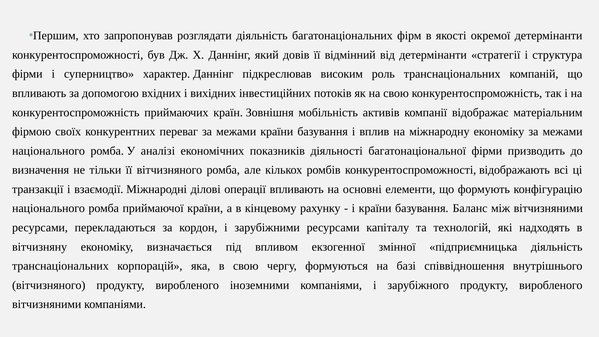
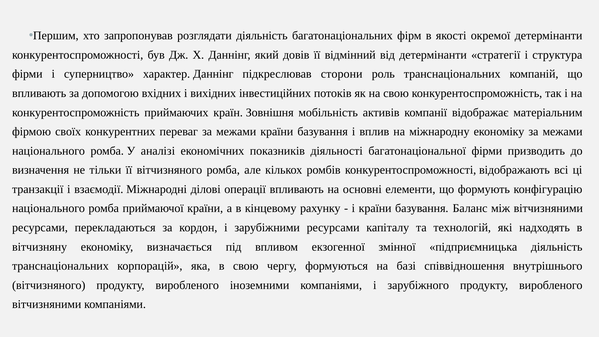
високим: високим -> сторони (342, 74)
